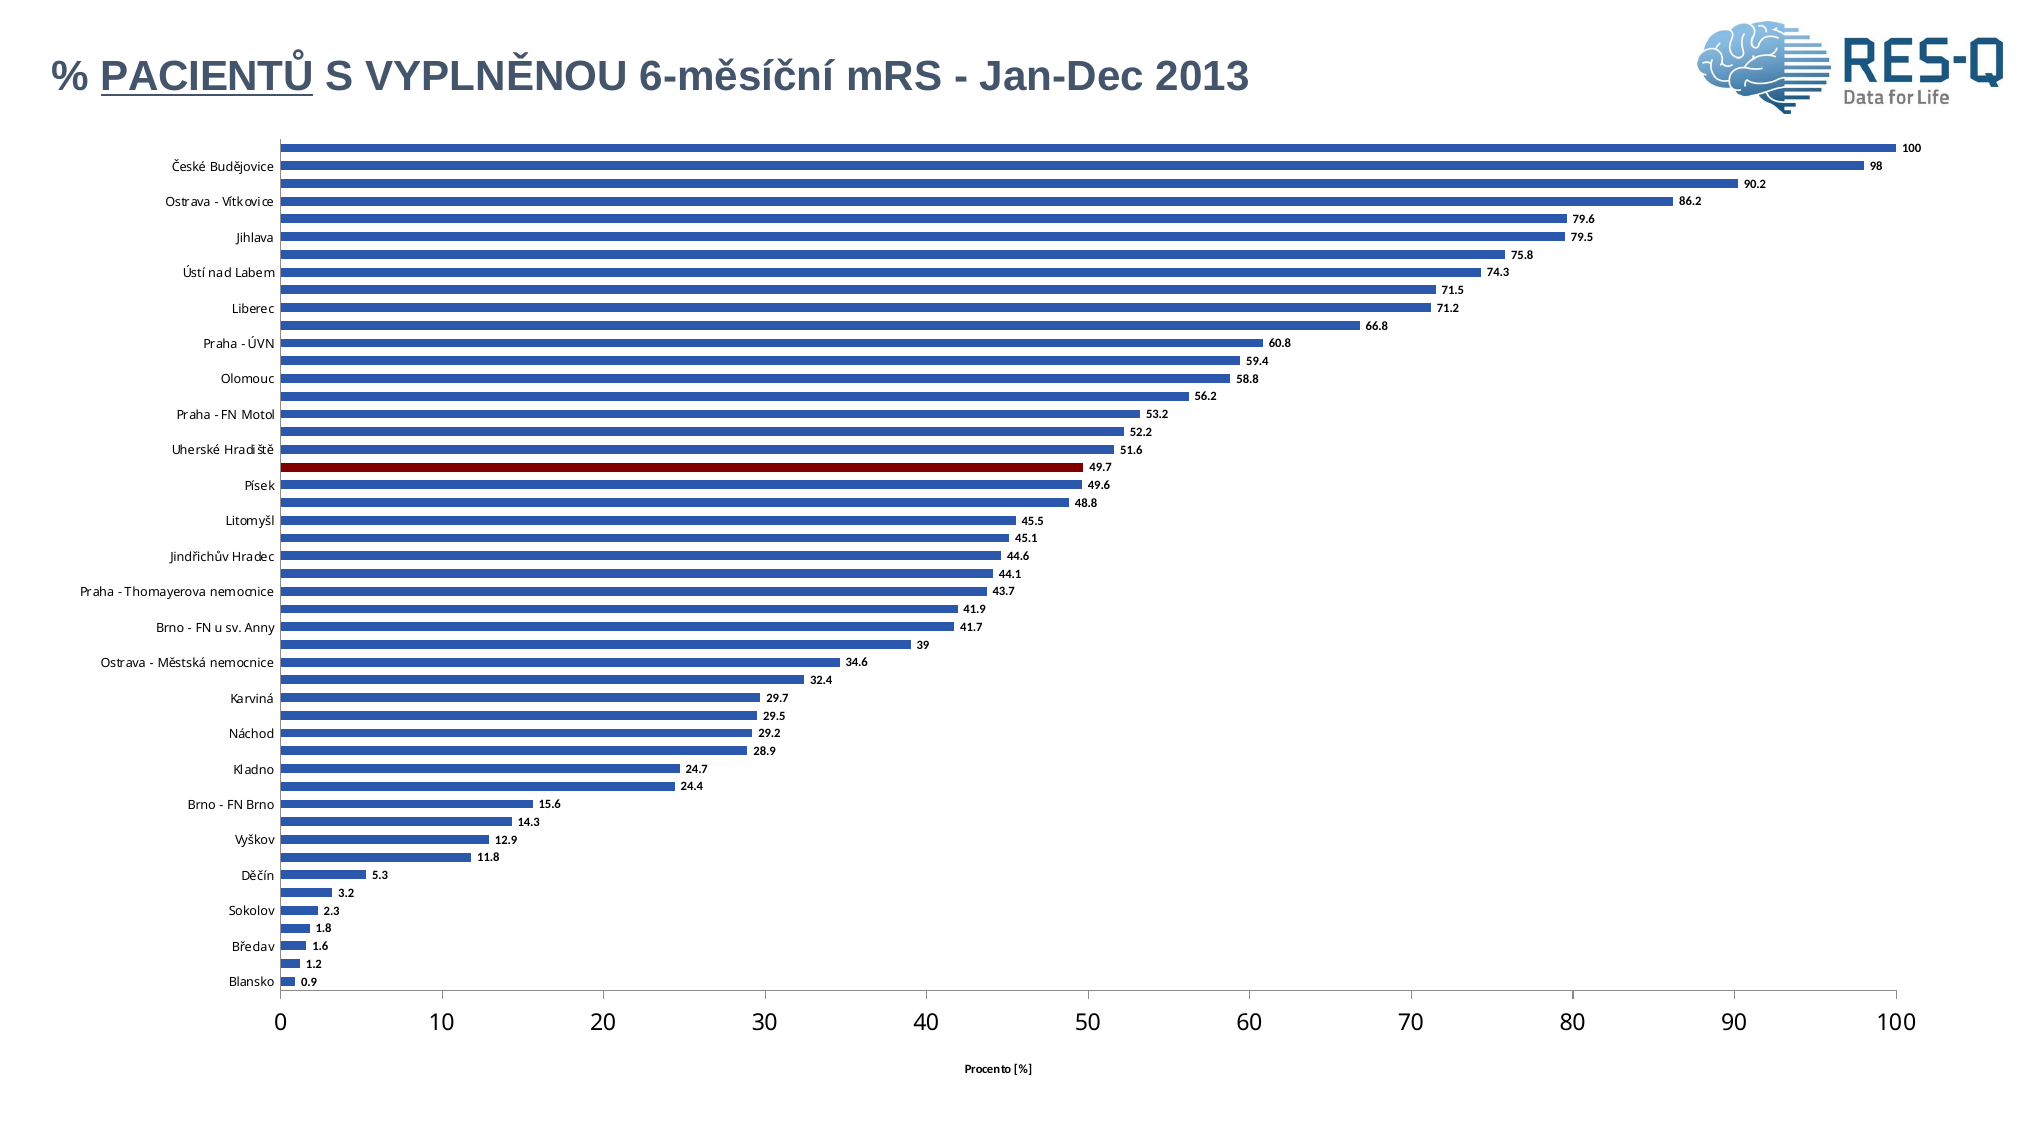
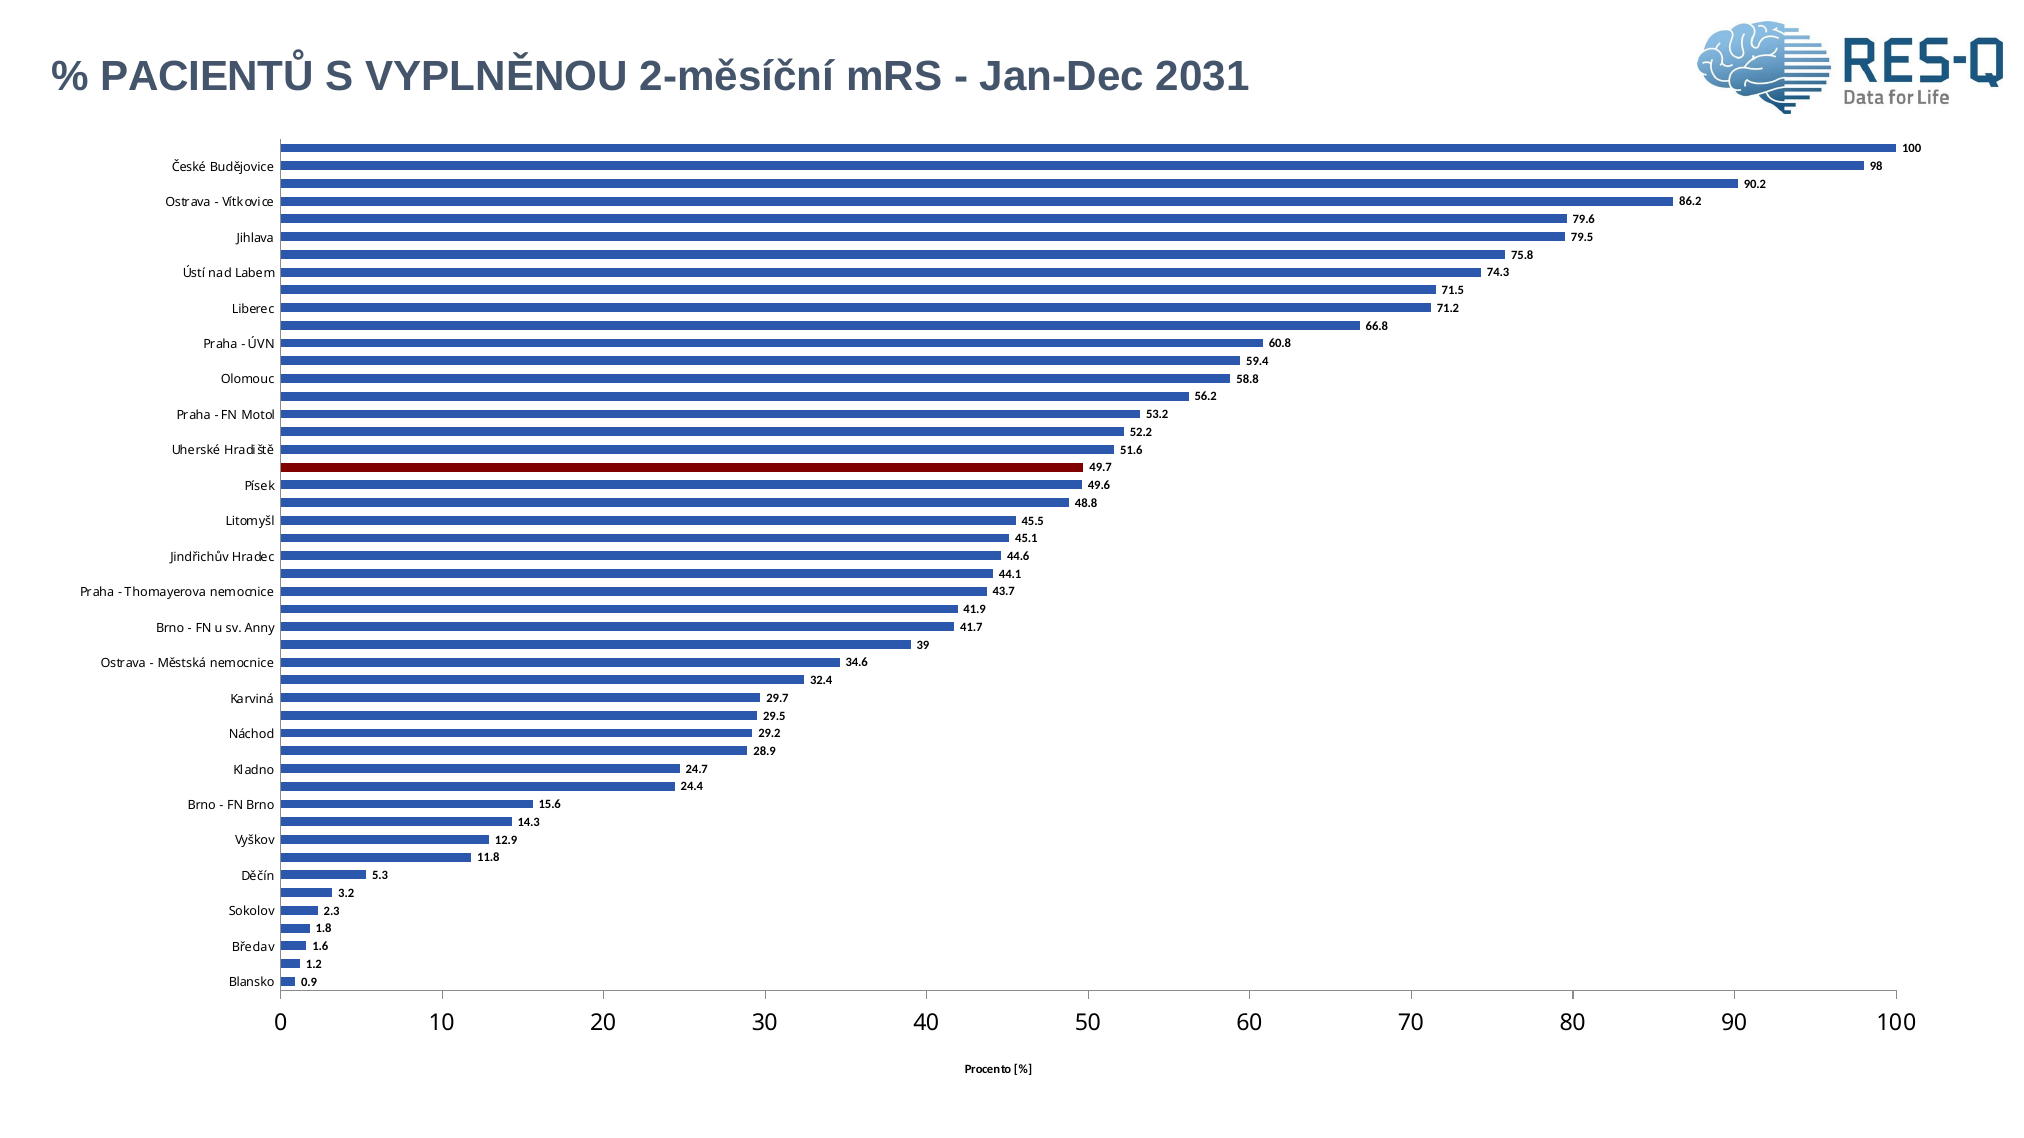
PACIENTŮ underline: present -> none (207, 77)
6-měsíční: 6-měsíční -> 2-měsíční (737, 77)
2013: 2013 -> 2031 (1203, 77)
